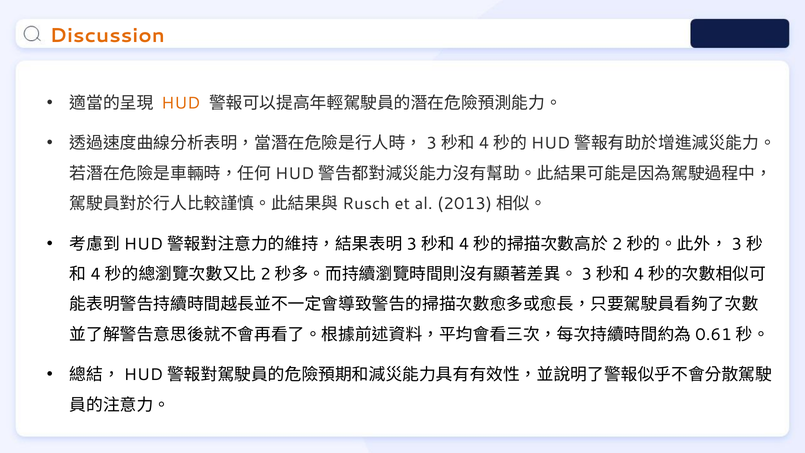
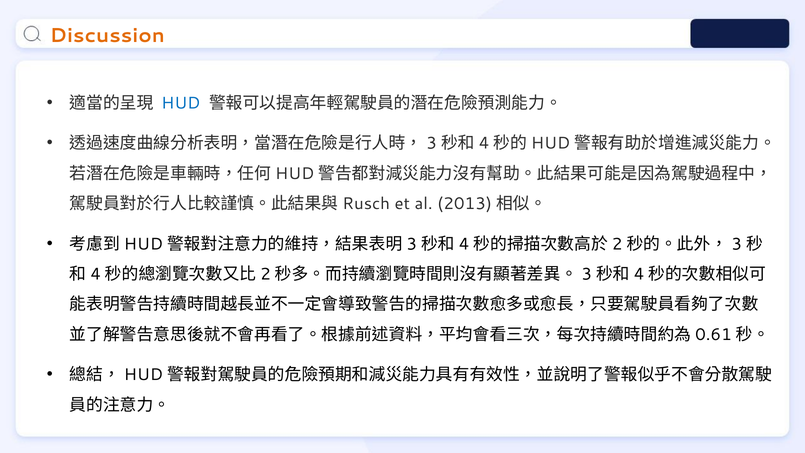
HUD colour: orange -> blue (181, 103)
